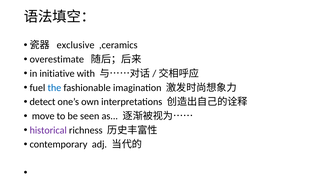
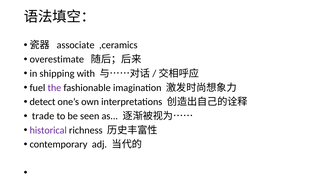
exclusive: exclusive -> associate (76, 45)
initiative: initiative -> shipping (57, 73)
the colour: blue -> purple (54, 87)
move: move -> trade (43, 116)
